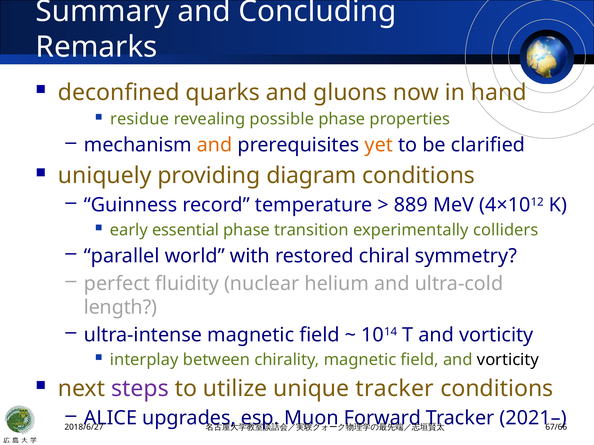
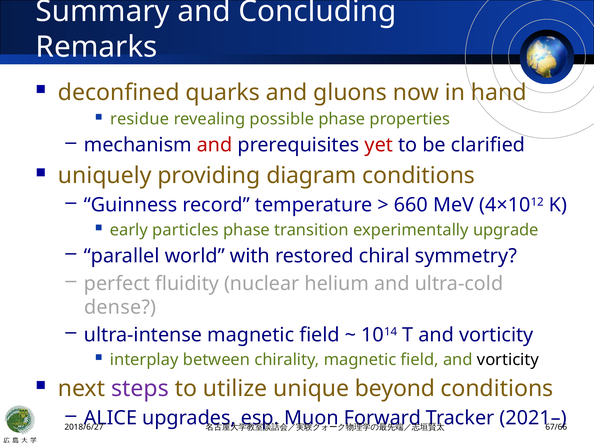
and colour: orange -> red (215, 145)
yet colour: orange -> red (379, 145)
889: 889 -> 660 (411, 205)
essential: essential -> particles (185, 230)
colliders: colliders -> upgrade (506, 230)
length: length -> dense (120, 308)
unique tracker: tracker -> beyond (395, 389)
